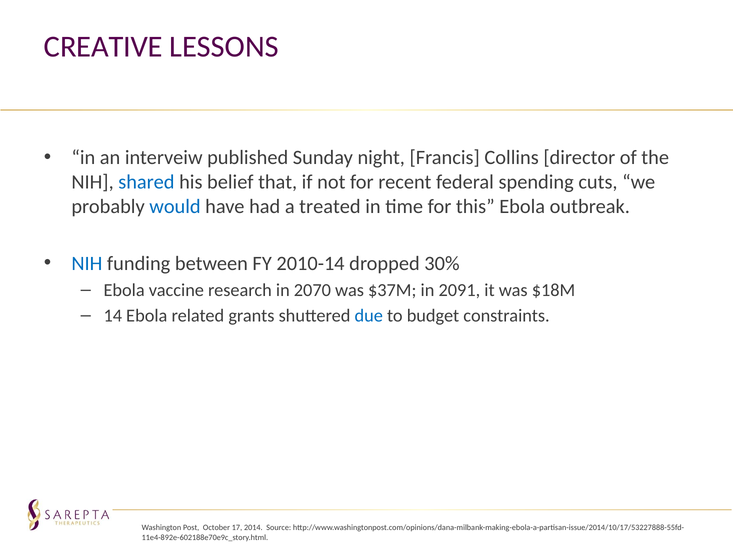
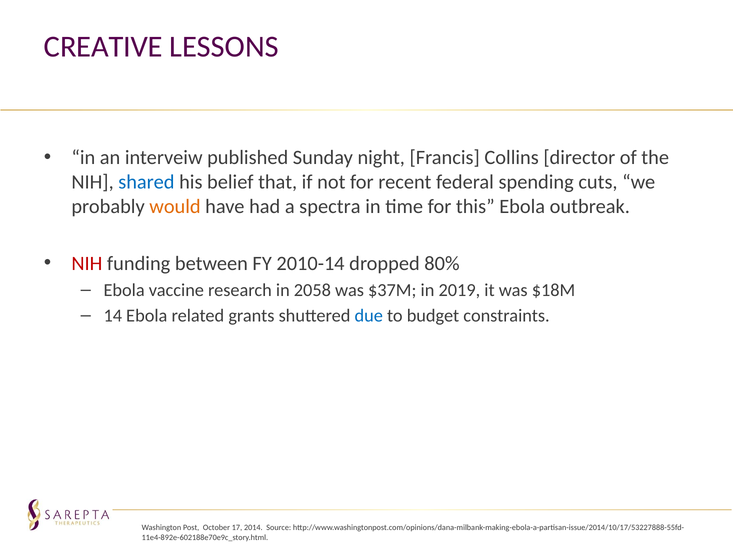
would colour: blue -> orange (175, 207)
treated: treated -> spectra (330, 207)
NIH colour: blue -> red (87, 264)
30%: 30% -> 80% (442, 264)
2070: 2070 -> 2058 (312, 290)
2091: 2091 -> 2019 (459, 290)
